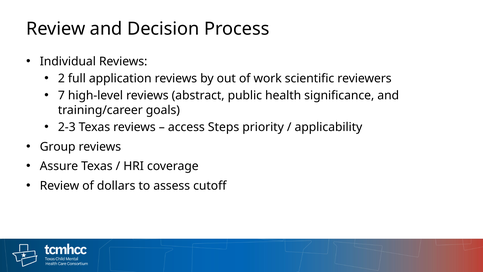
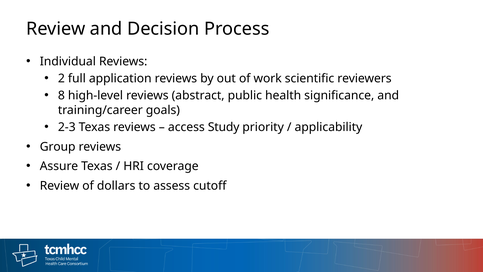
7: 7 -> 8 (61, 96)
Steps: Steps -> Study (224, 127)
